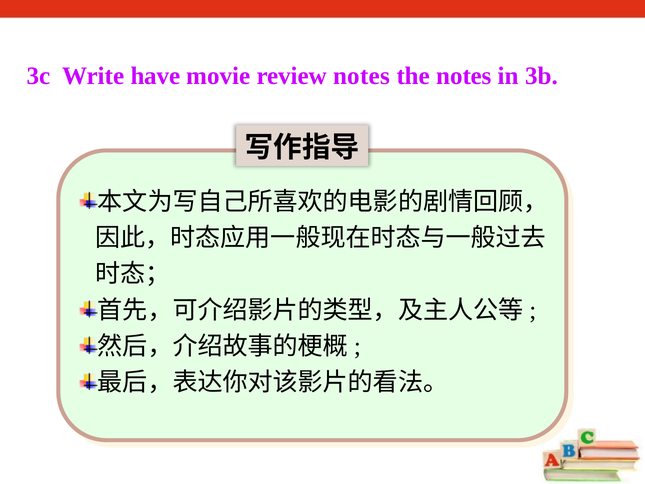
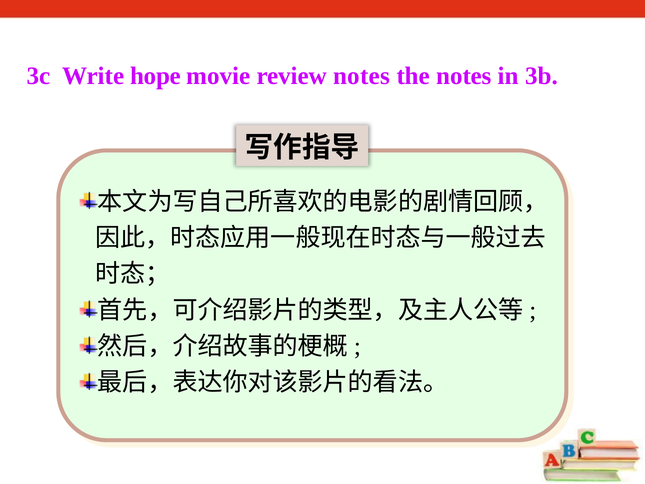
have: have -> hope (156, 76)
